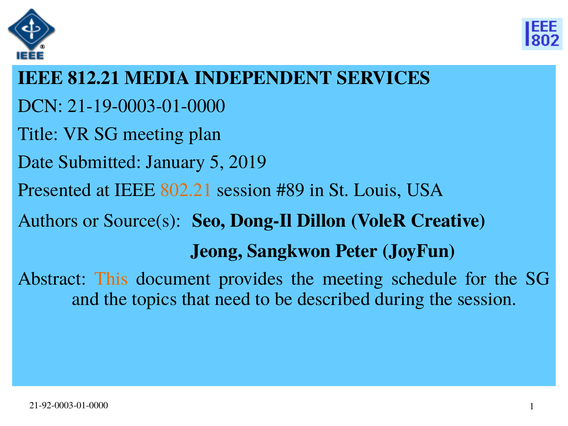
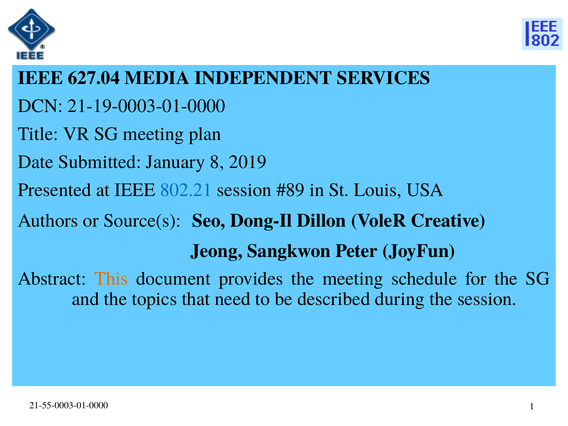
812.21: 812.21 -> 627.04 (94, 78)
5: 5 -> 8 (217, 162)
802.21 colour: orange -> blue (186, 190)
21-92-0003-01-0000: 21-92-0003-01-0000 -> 21-55-0003-01-0000 (69, 406)
